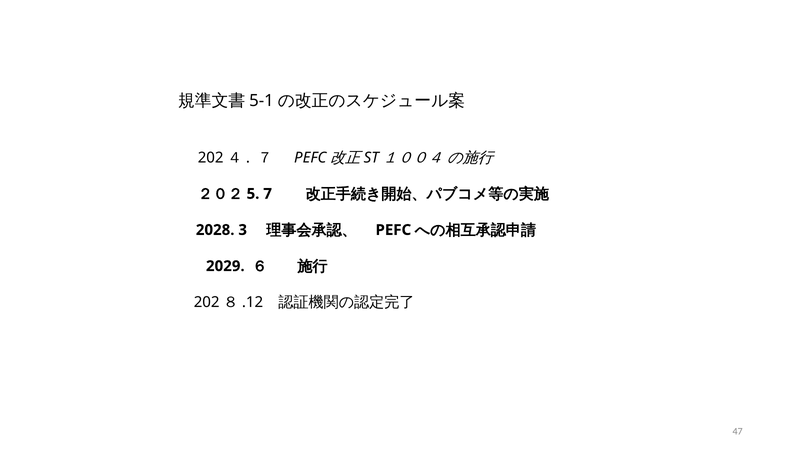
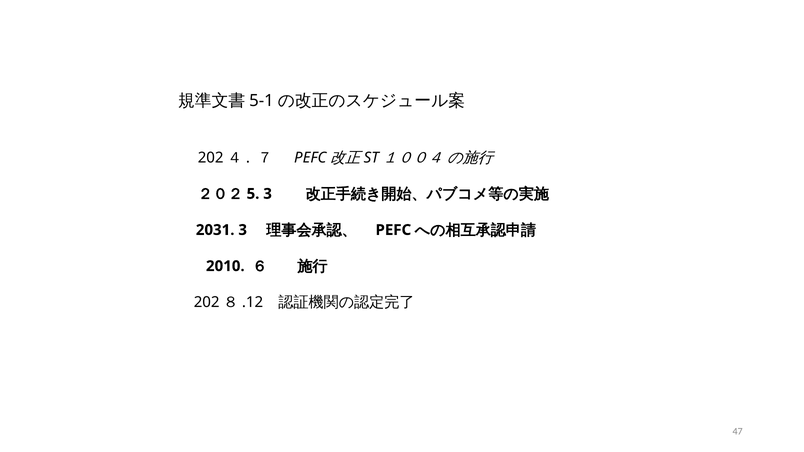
7: 7 -> 3 (268, 194)
2028: 2028 -> 2031 (215, 230)
2029: 2029 -> 2010 (225, 266)
